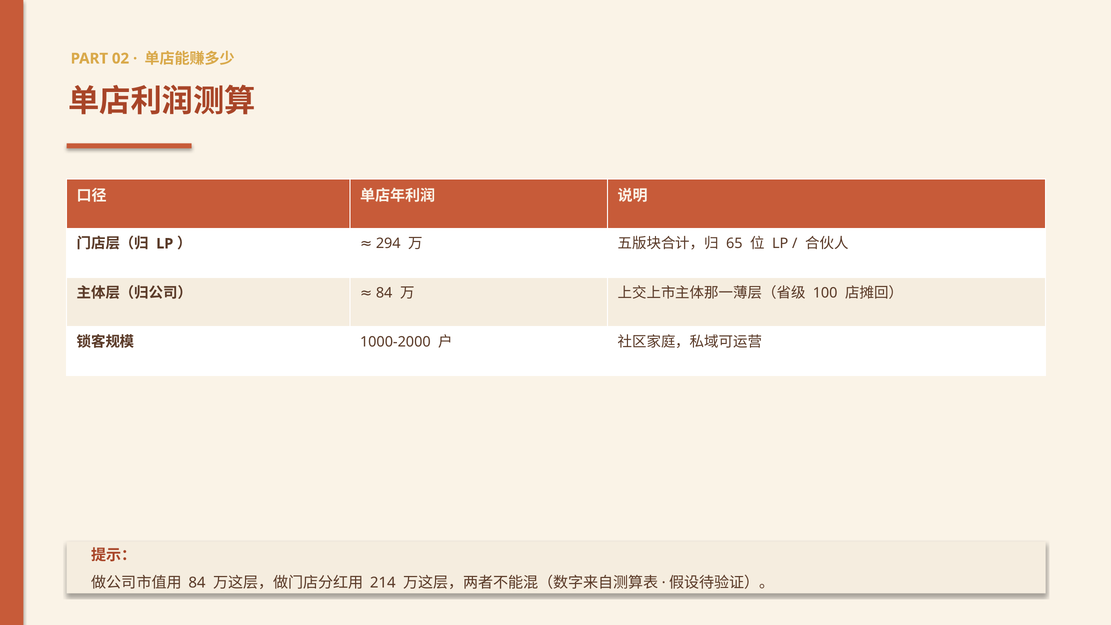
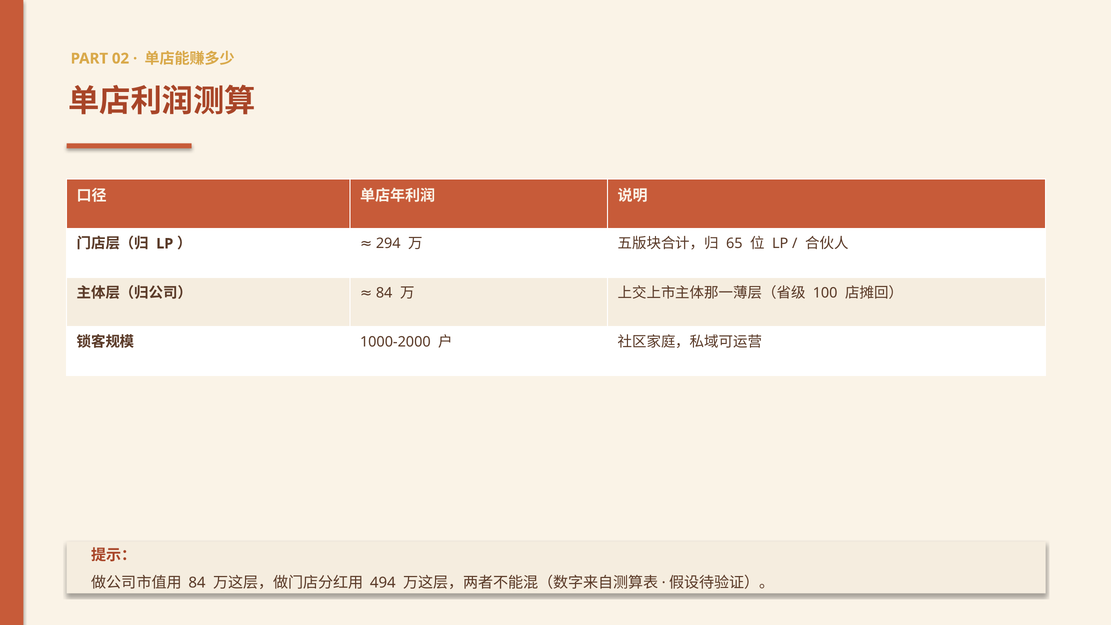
214: 214 -> 494 (383, 583)
